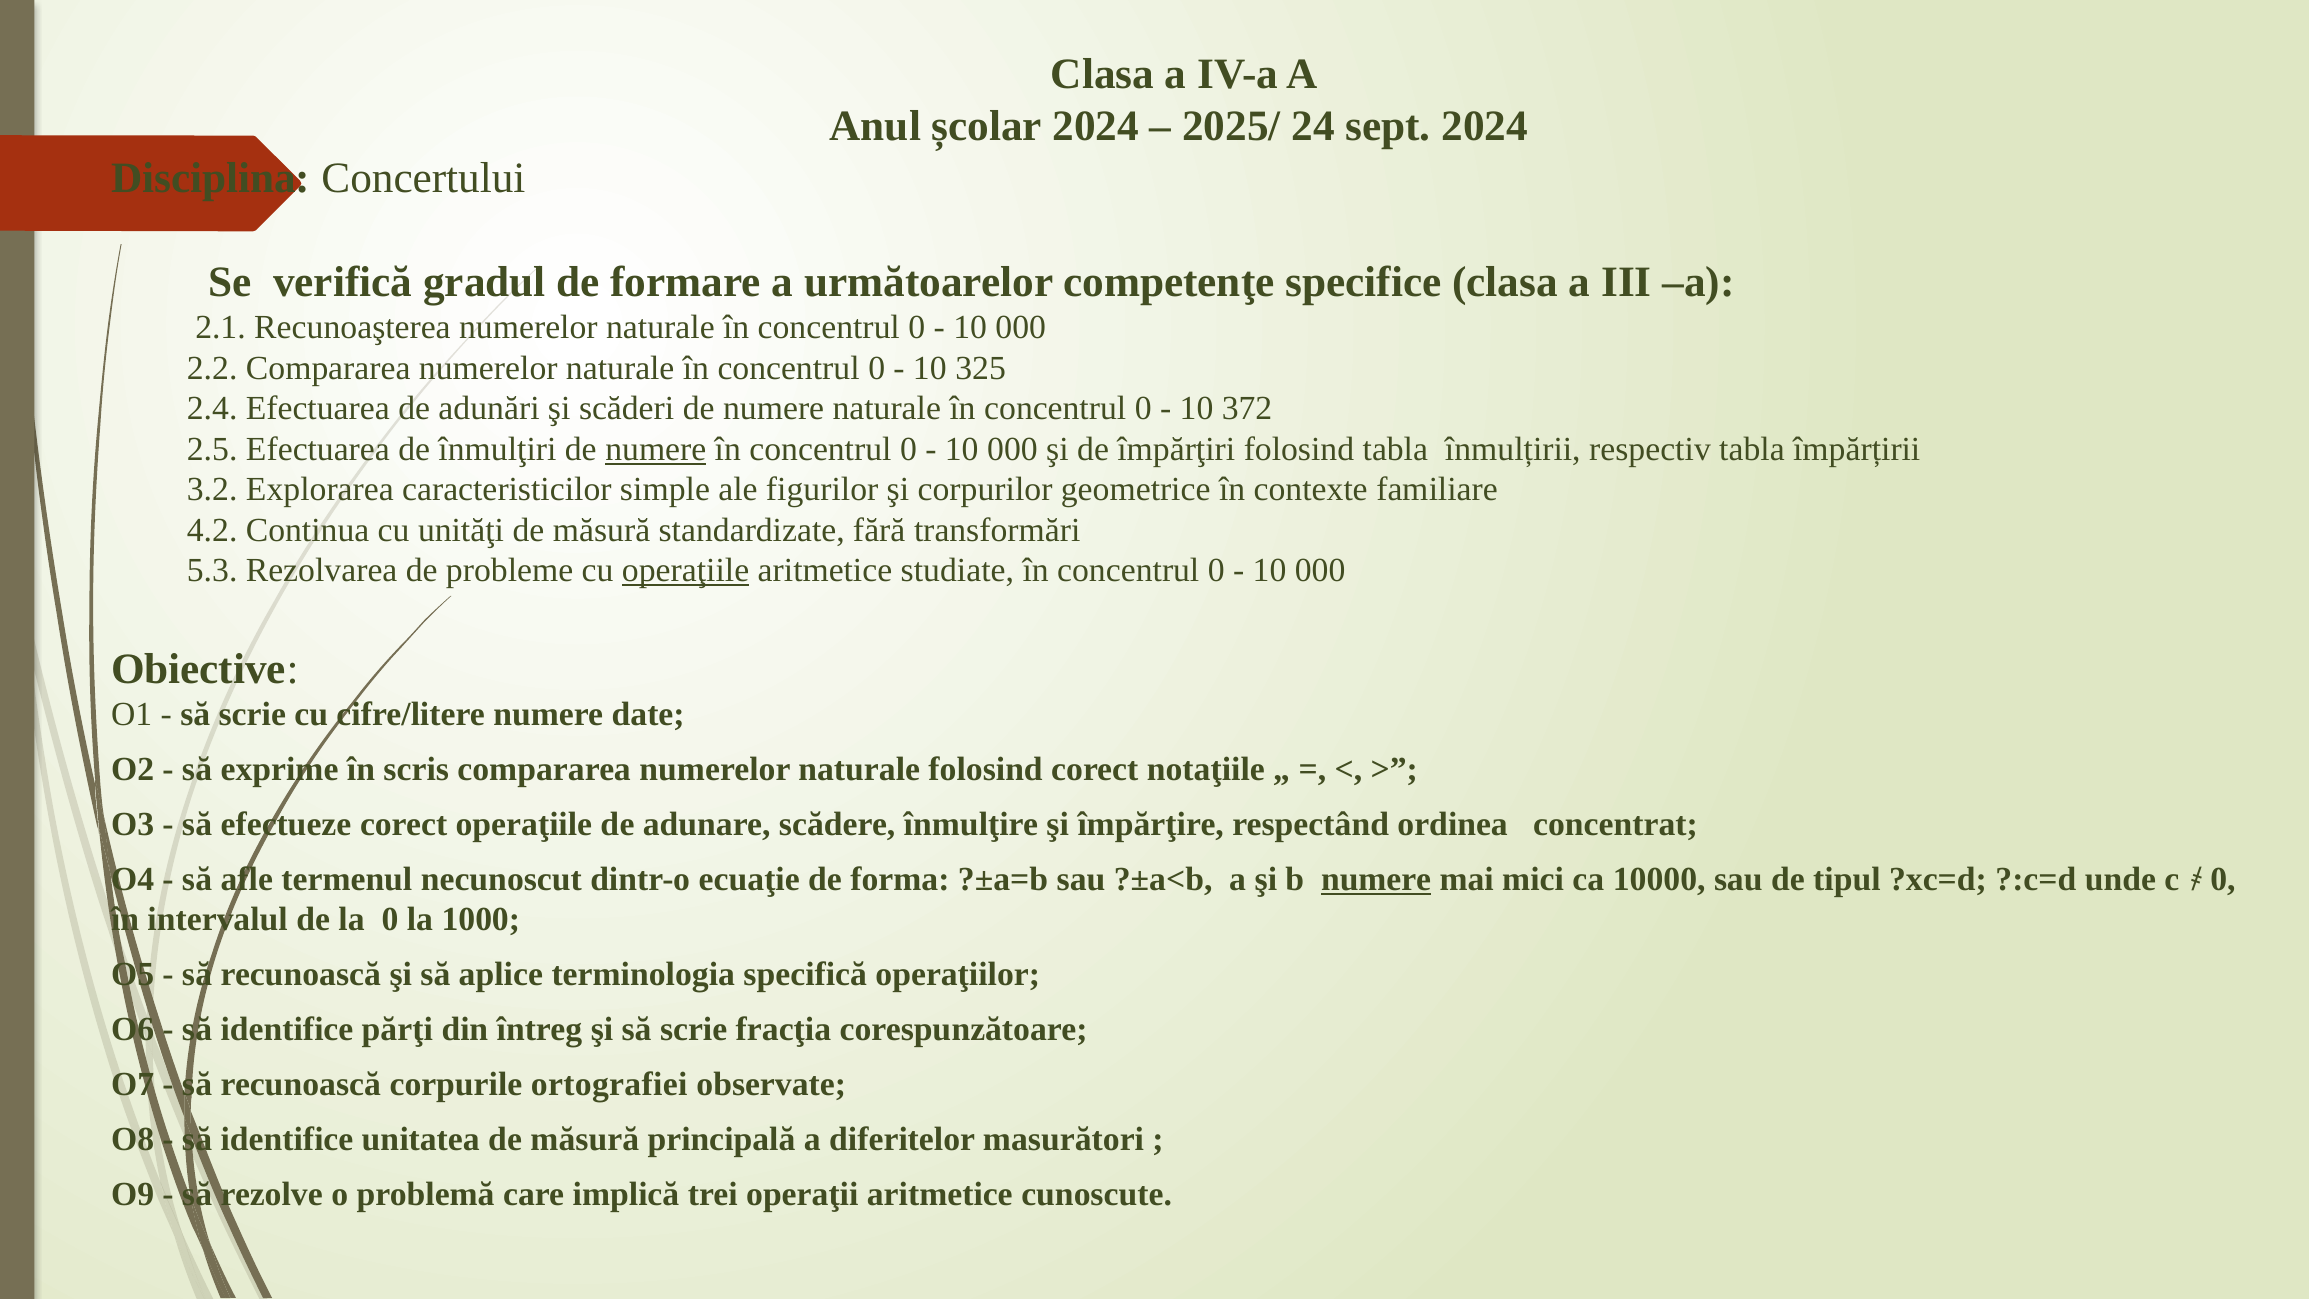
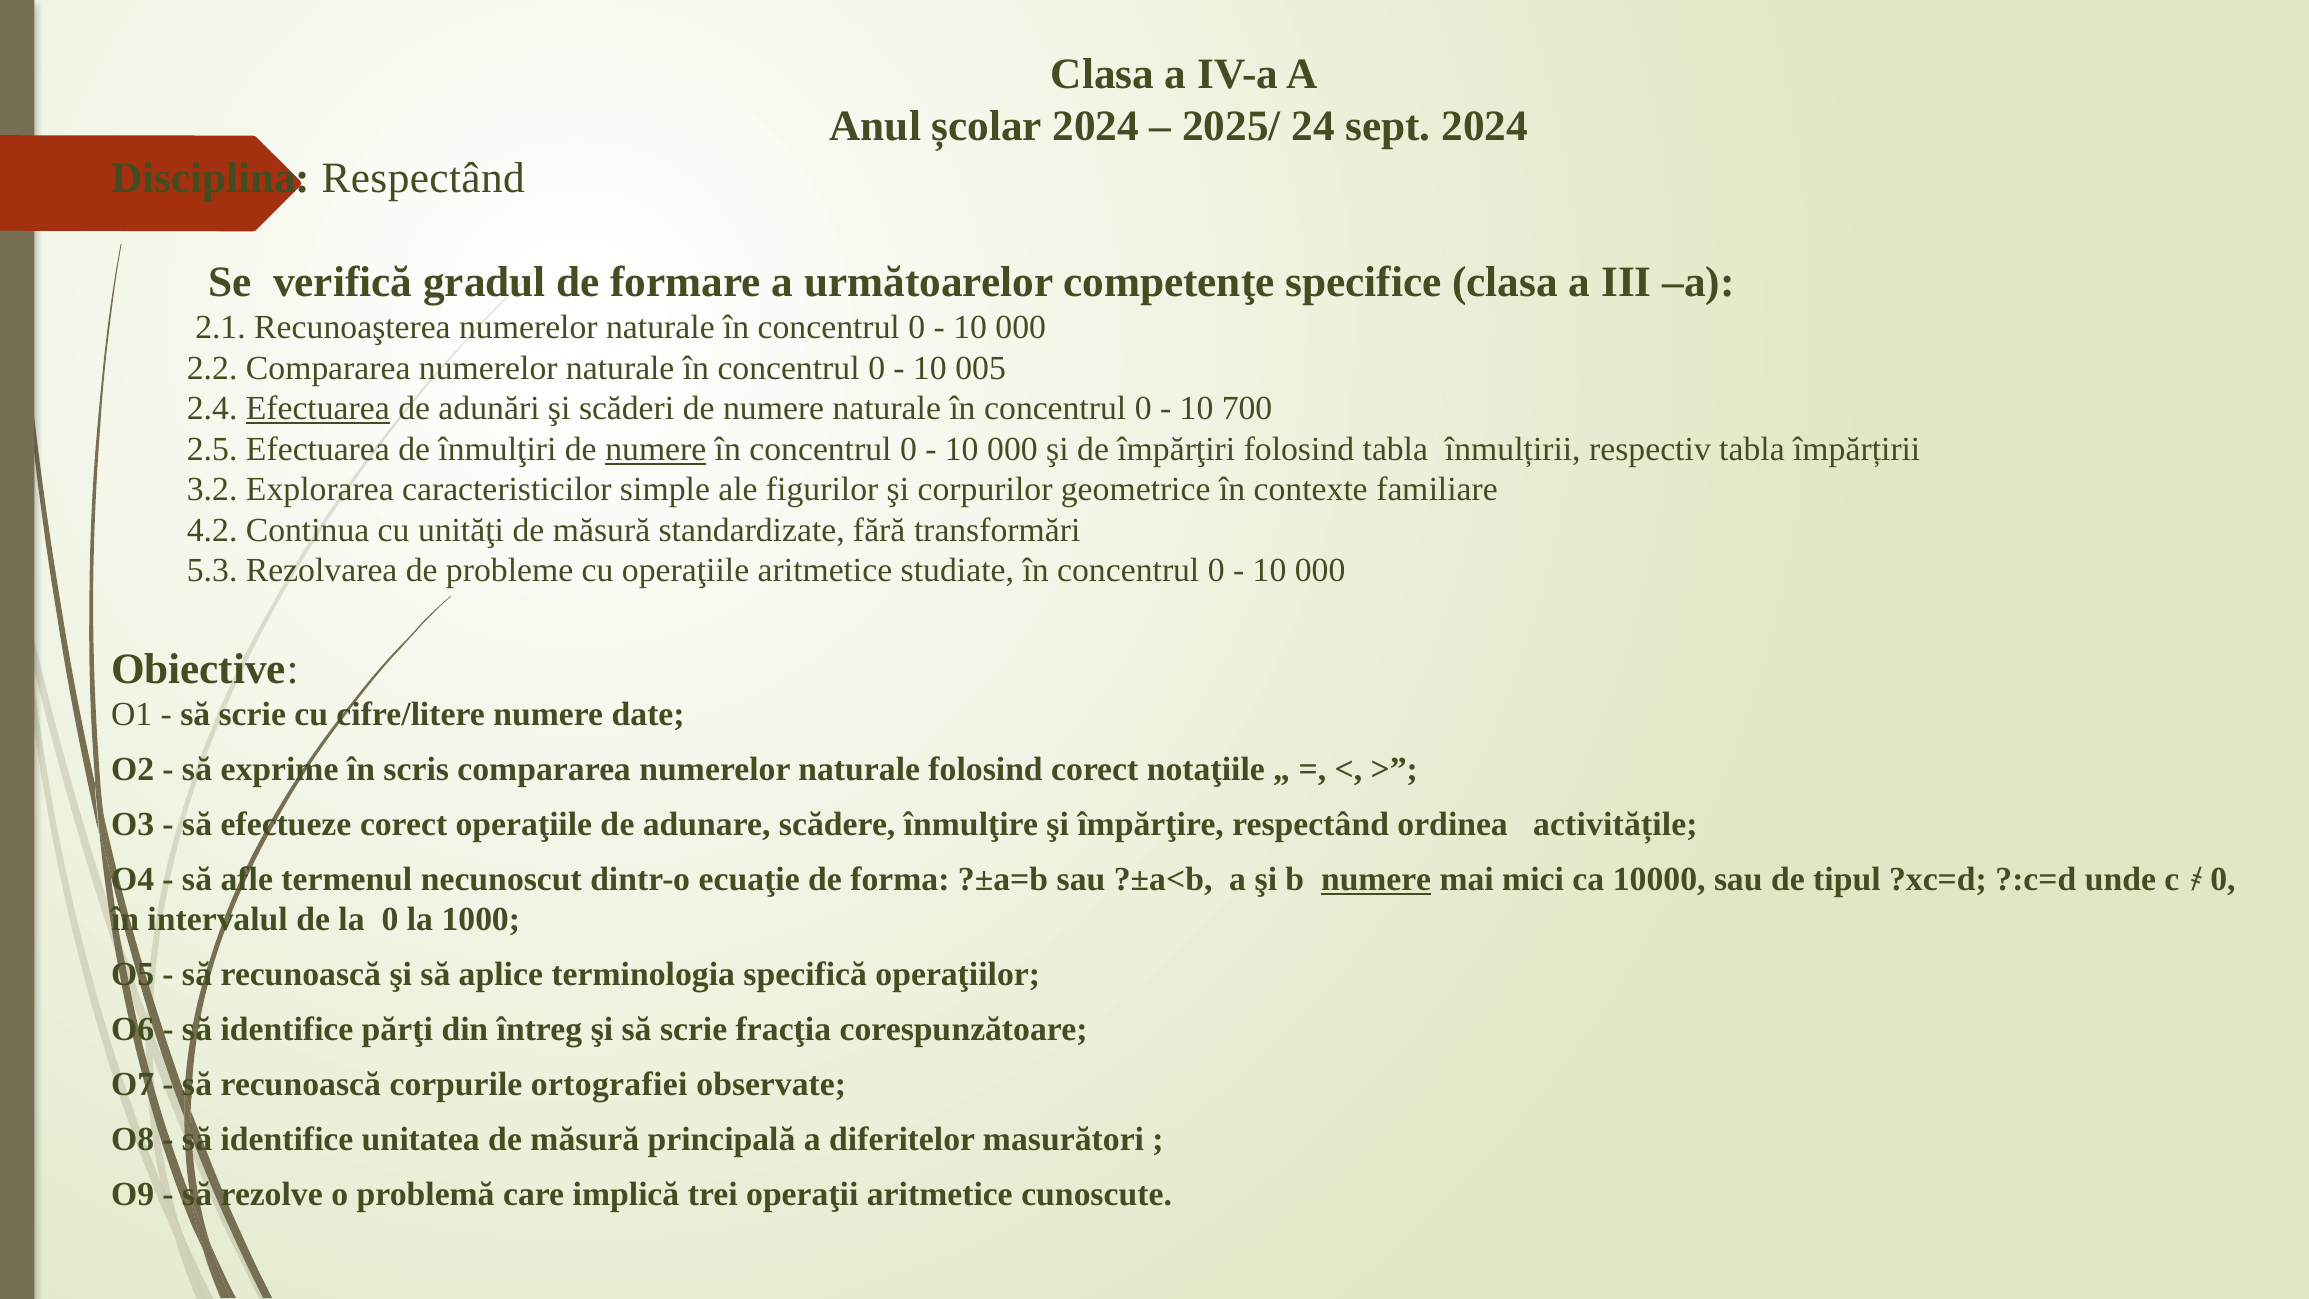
Disciplina Concertului: Concertului -> Respectând (423, 178)
325: 325 -> 005 (981, 368)
Efectuarea underline: none -> present (318, 409)
372: 372 -> 700 (1247, 409)
operaţiile underline: present -> none (686, 570)
concentrat: concentrat -> activitățile (1615, 824)
